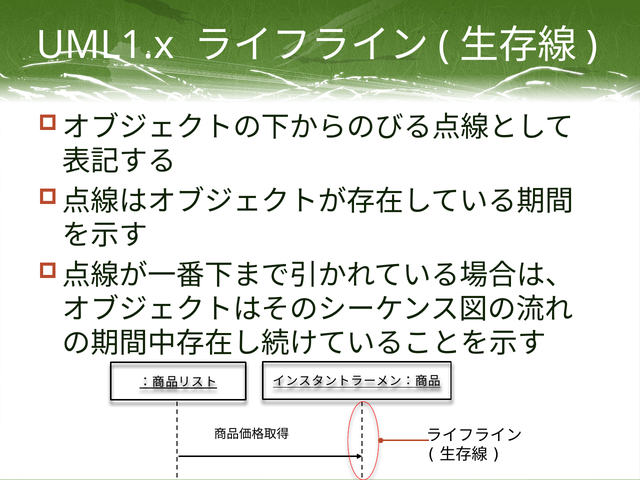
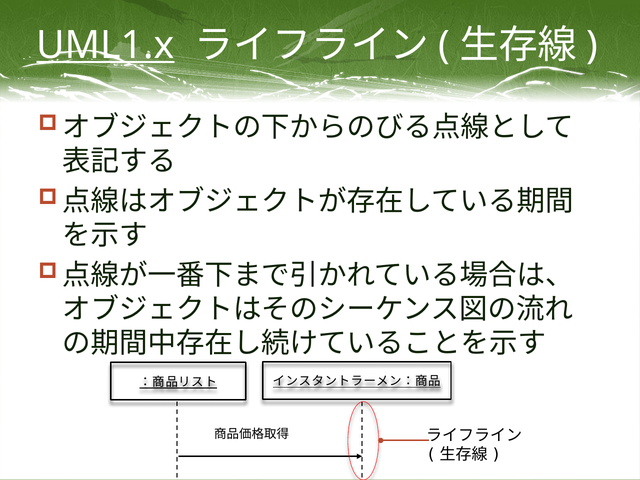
UML1.x underline: none -> present (105, 45)
